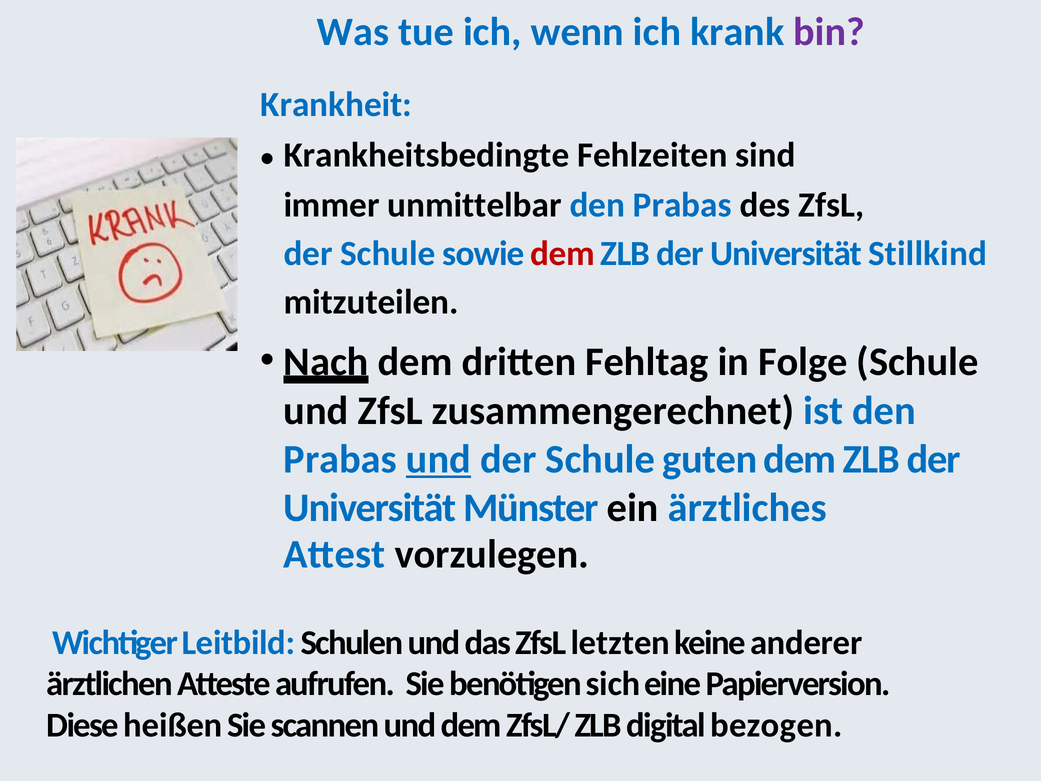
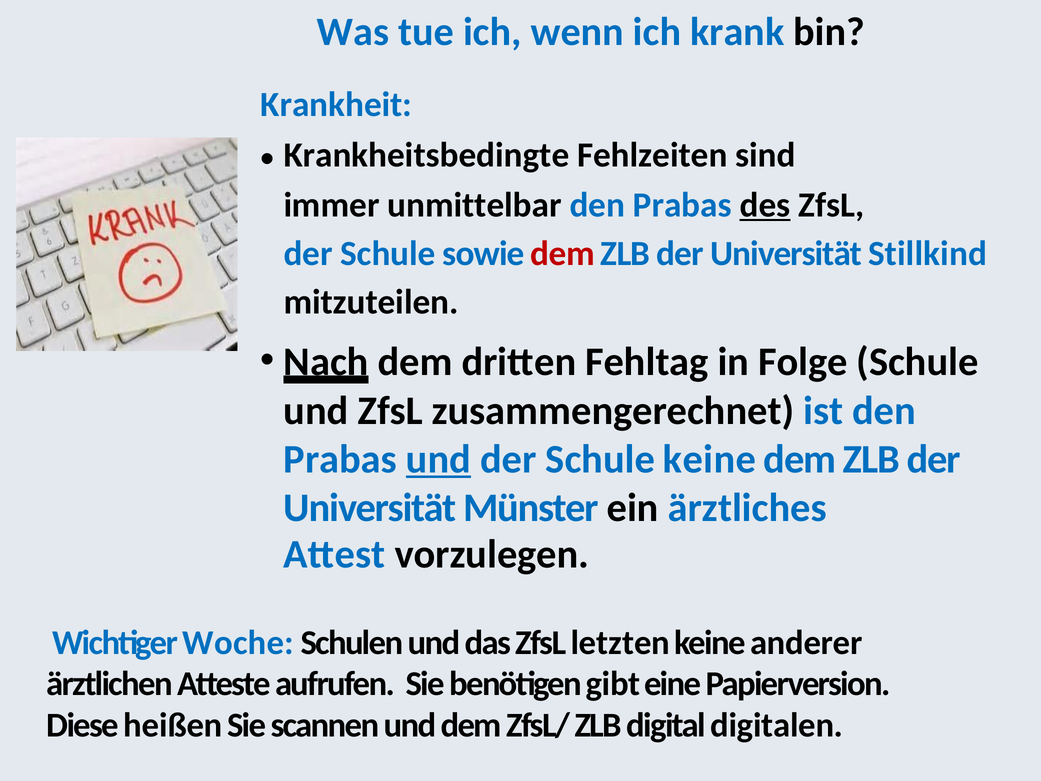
bin colour: purple -> black (829, 32)
des underline: none -> present (765, 205)
Schule guten: guten -> keine (710, 459)
Leitbild: Leitbild -> Woche (238, 643)
sich: sich -> gibt (613, 684)
bezogen: bezogen -> digitalen (777, 725)
